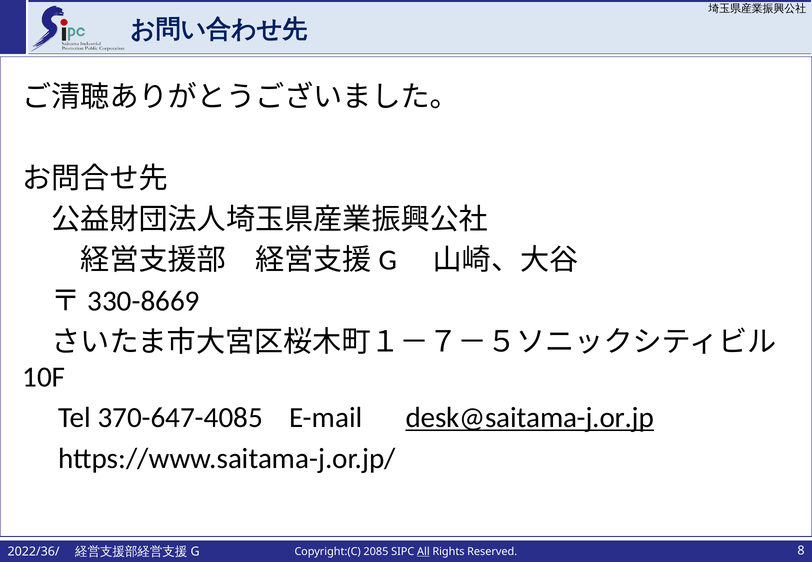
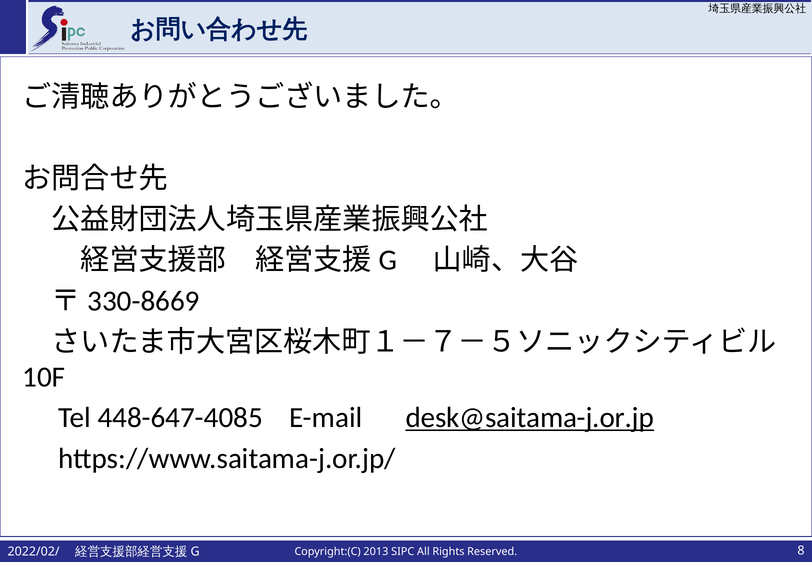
370-647-4085: 370-647-4085 -> 448-647-4085 (180, 418)
2022/36/: 2022/36/ -> 2022/02/ (34, 552)
2085: 2085 -> 2013 (376, 552)
All underline: present -> none (423, 552)
